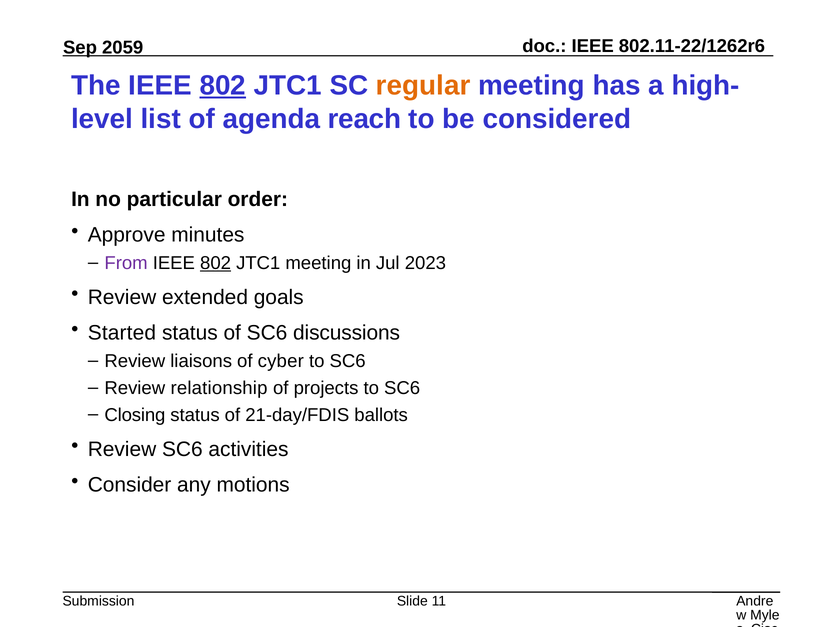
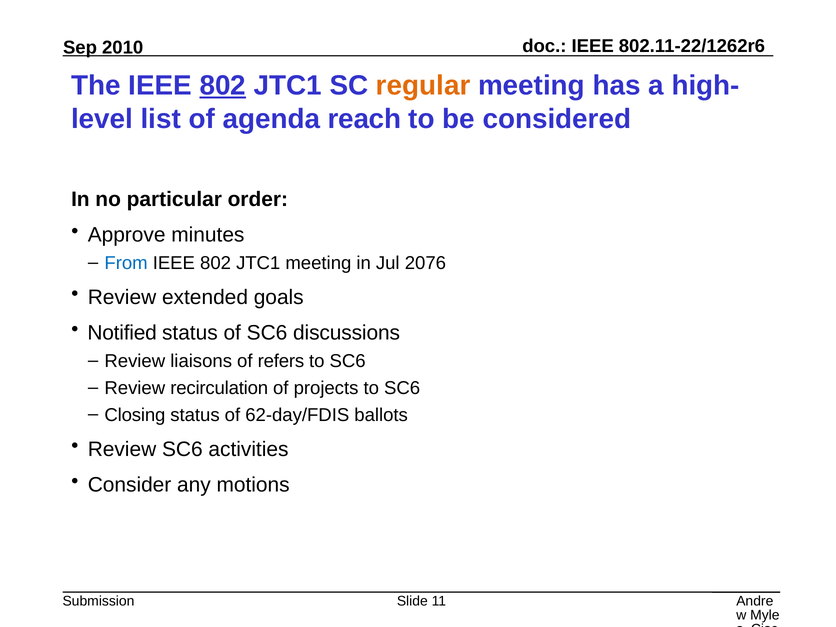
2059: 2059 -> 2010 (123, 47)
From colour: purple -> blue (126, 263)
802 underline: present -> none (216, 263)
2023: 2023 -> 2076 (425, 263)
Started: Started -> Notified (122, 333)
cyber: cyber -> refers (281, 361)
relationship: relationship -> recirculation (219, 388)
21-day/FDIS: 21-day/FDIS -> 62-day/FDIS (297, 415)
